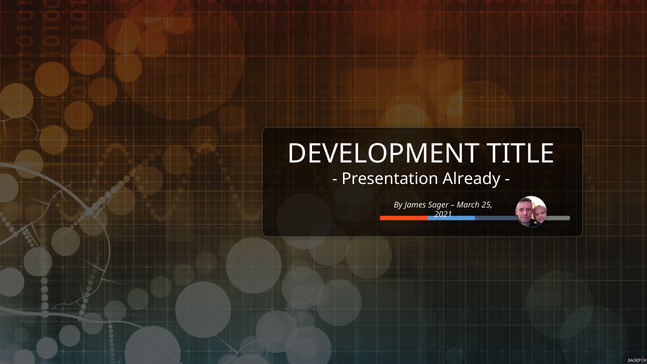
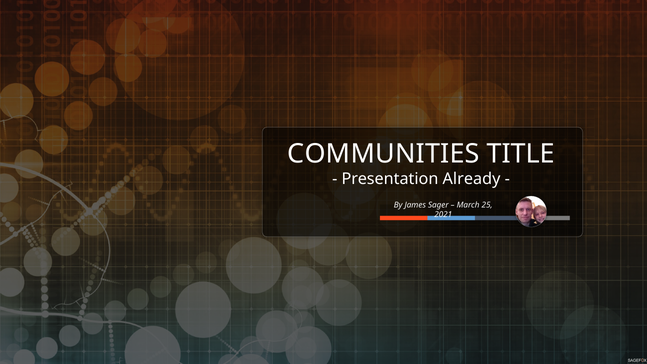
DEVELOPMENT: DEVELOPMENT -> COMMUNITIES (383, 154)
